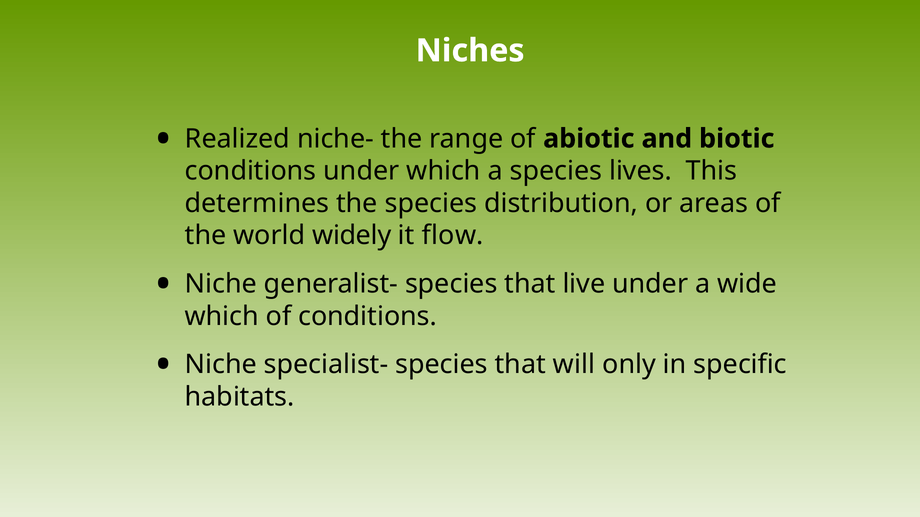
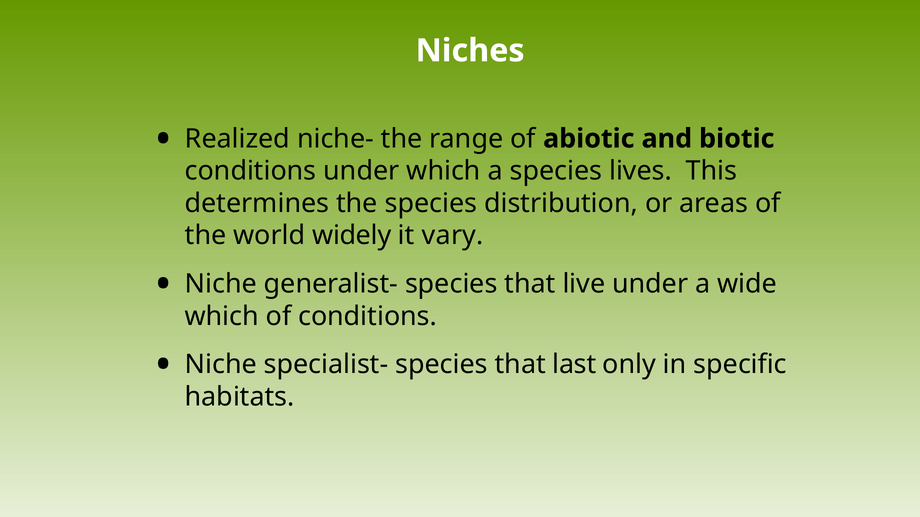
flow: flow -> vary (453, 236)
will: will -> last (574, 365)
